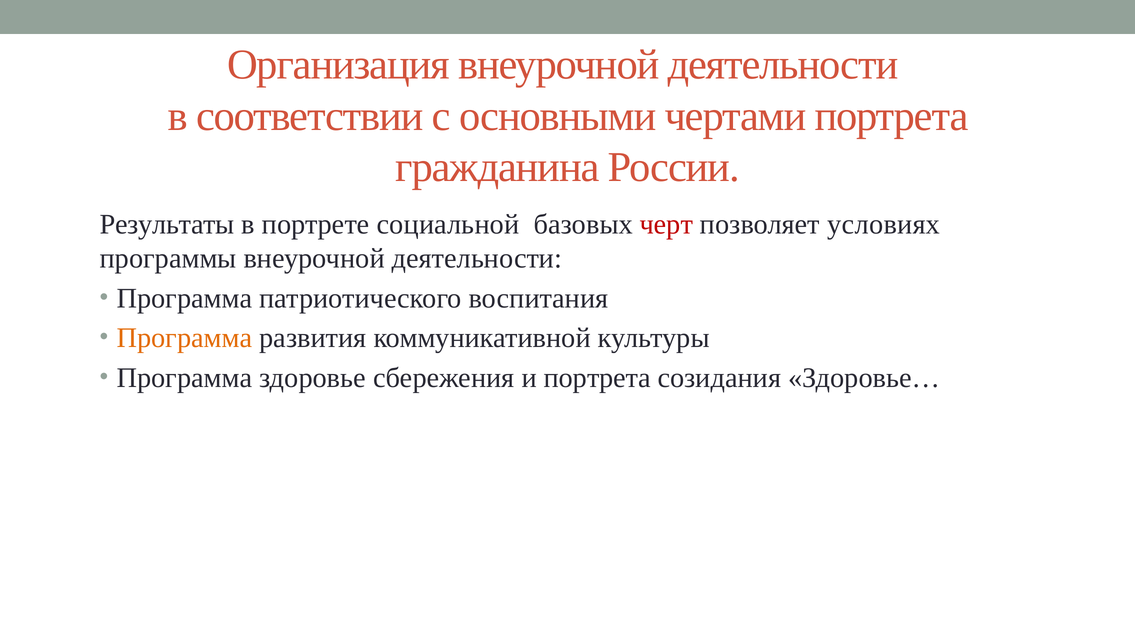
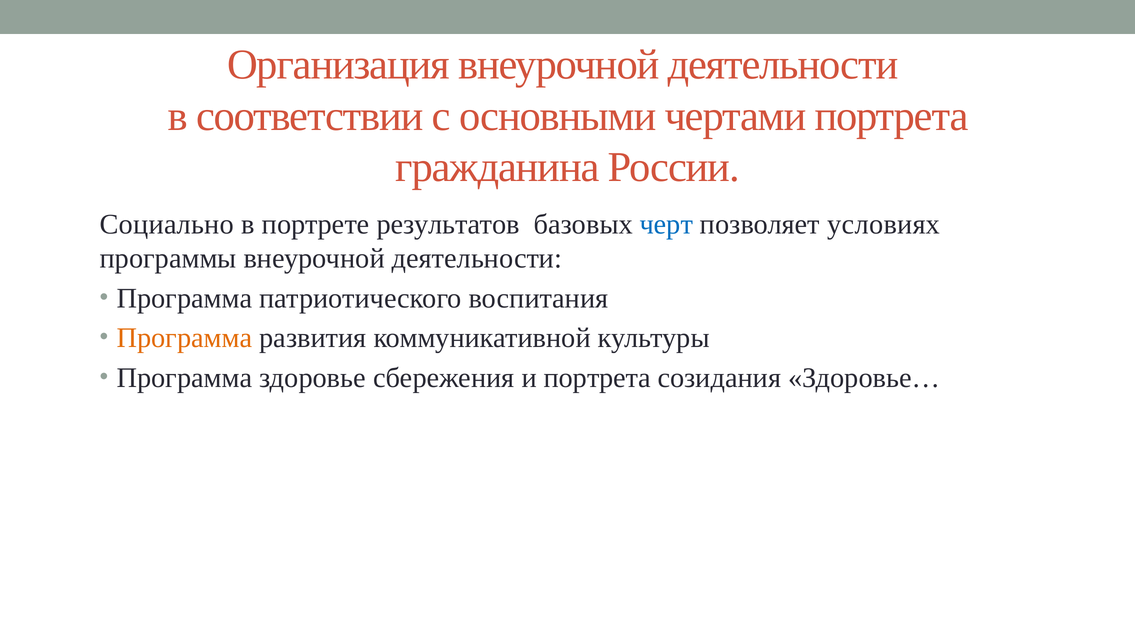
Результаты: Результаты -> Социально (167, 225)
социальной: социальной -> результатов (448, 225)
черт colour: red -> blue (666, 225)
